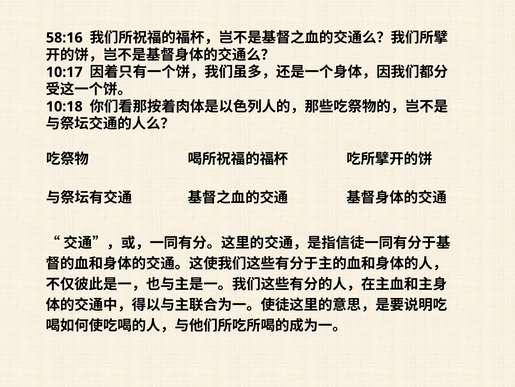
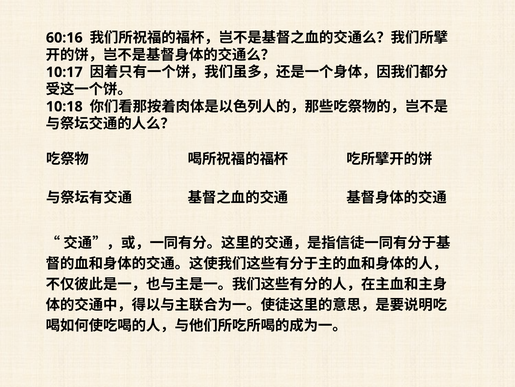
58:16: 58:16 -> 60:16 (64, 38)
